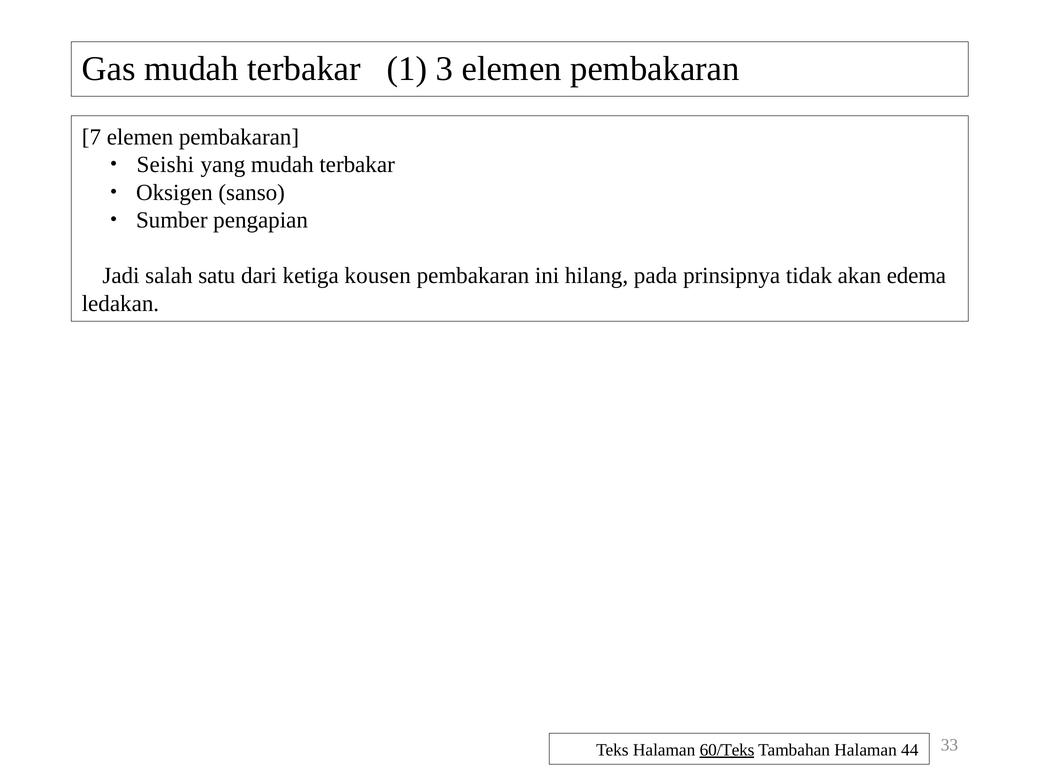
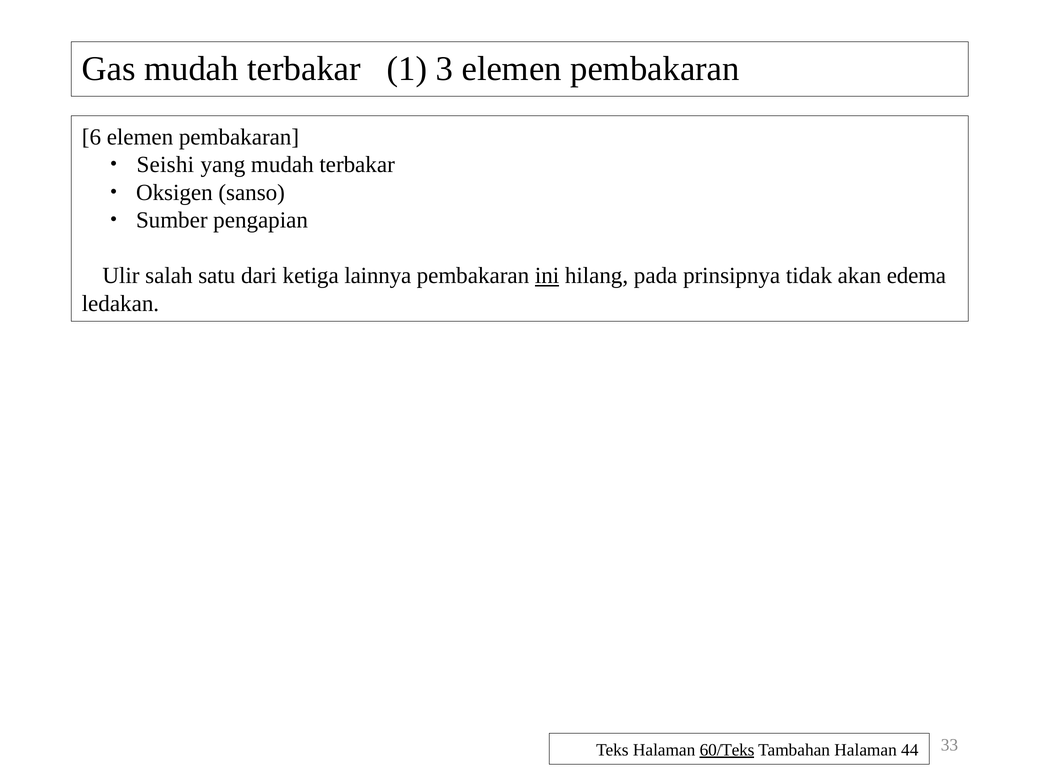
7: 7 -> 6 (91, 137)
Jadi: Jadi -> Ulir (121, 276)
kousen: kousen -> lainnya (378, 276)
ini underline: none -> present (547, 276)
